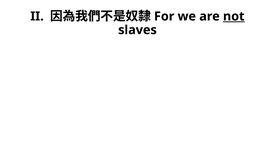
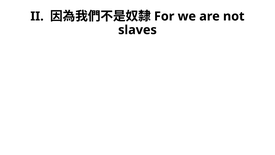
not underline: present -> none (234, 16)
